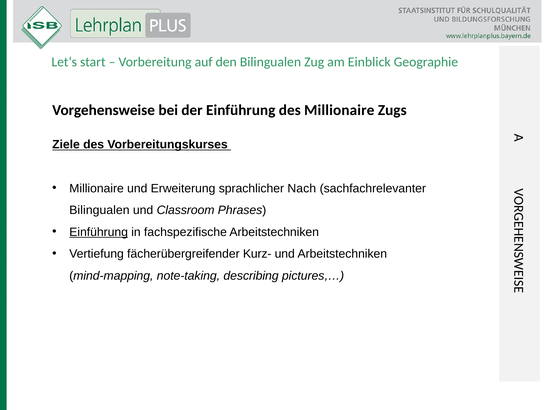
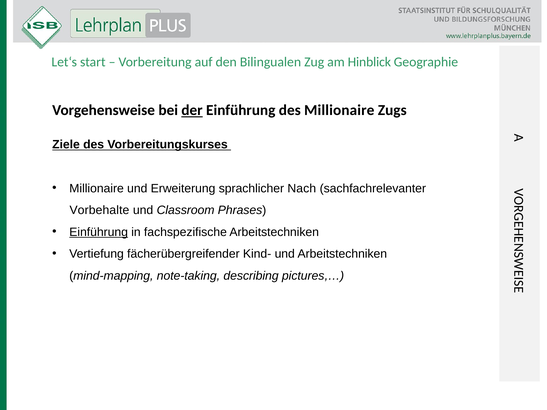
Einblick: Einblick -> Hinblick (369, 62)
der underline: none -> present (192, 110)
Bilingualen: Bilingualen -> Vorbehalte (99, 210)
Kurz-: Kurz- -> Kind- (257, 254)
